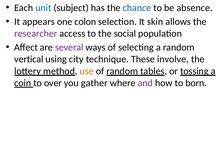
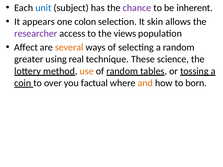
chance colour: blue -> purple (137, 8)
absence: absence -> inherent (195, 8)
social: social -> views (125, 34)
several colour: purple -> orange (69, 47)
vertical: vertical -> greater (29, 59)
city: city -> real (76, 59)
involve: involve -> science (173, 59)
gather: gather -> factual (94, 83)
and colour: purple -> orange (145, 83)
